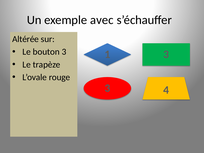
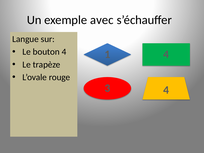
Altérée: Altérée -> Langue (25, 39)
bouton 3: 3 -> 4 (64, 52)
3: 3 -> 4 (166, 54)
